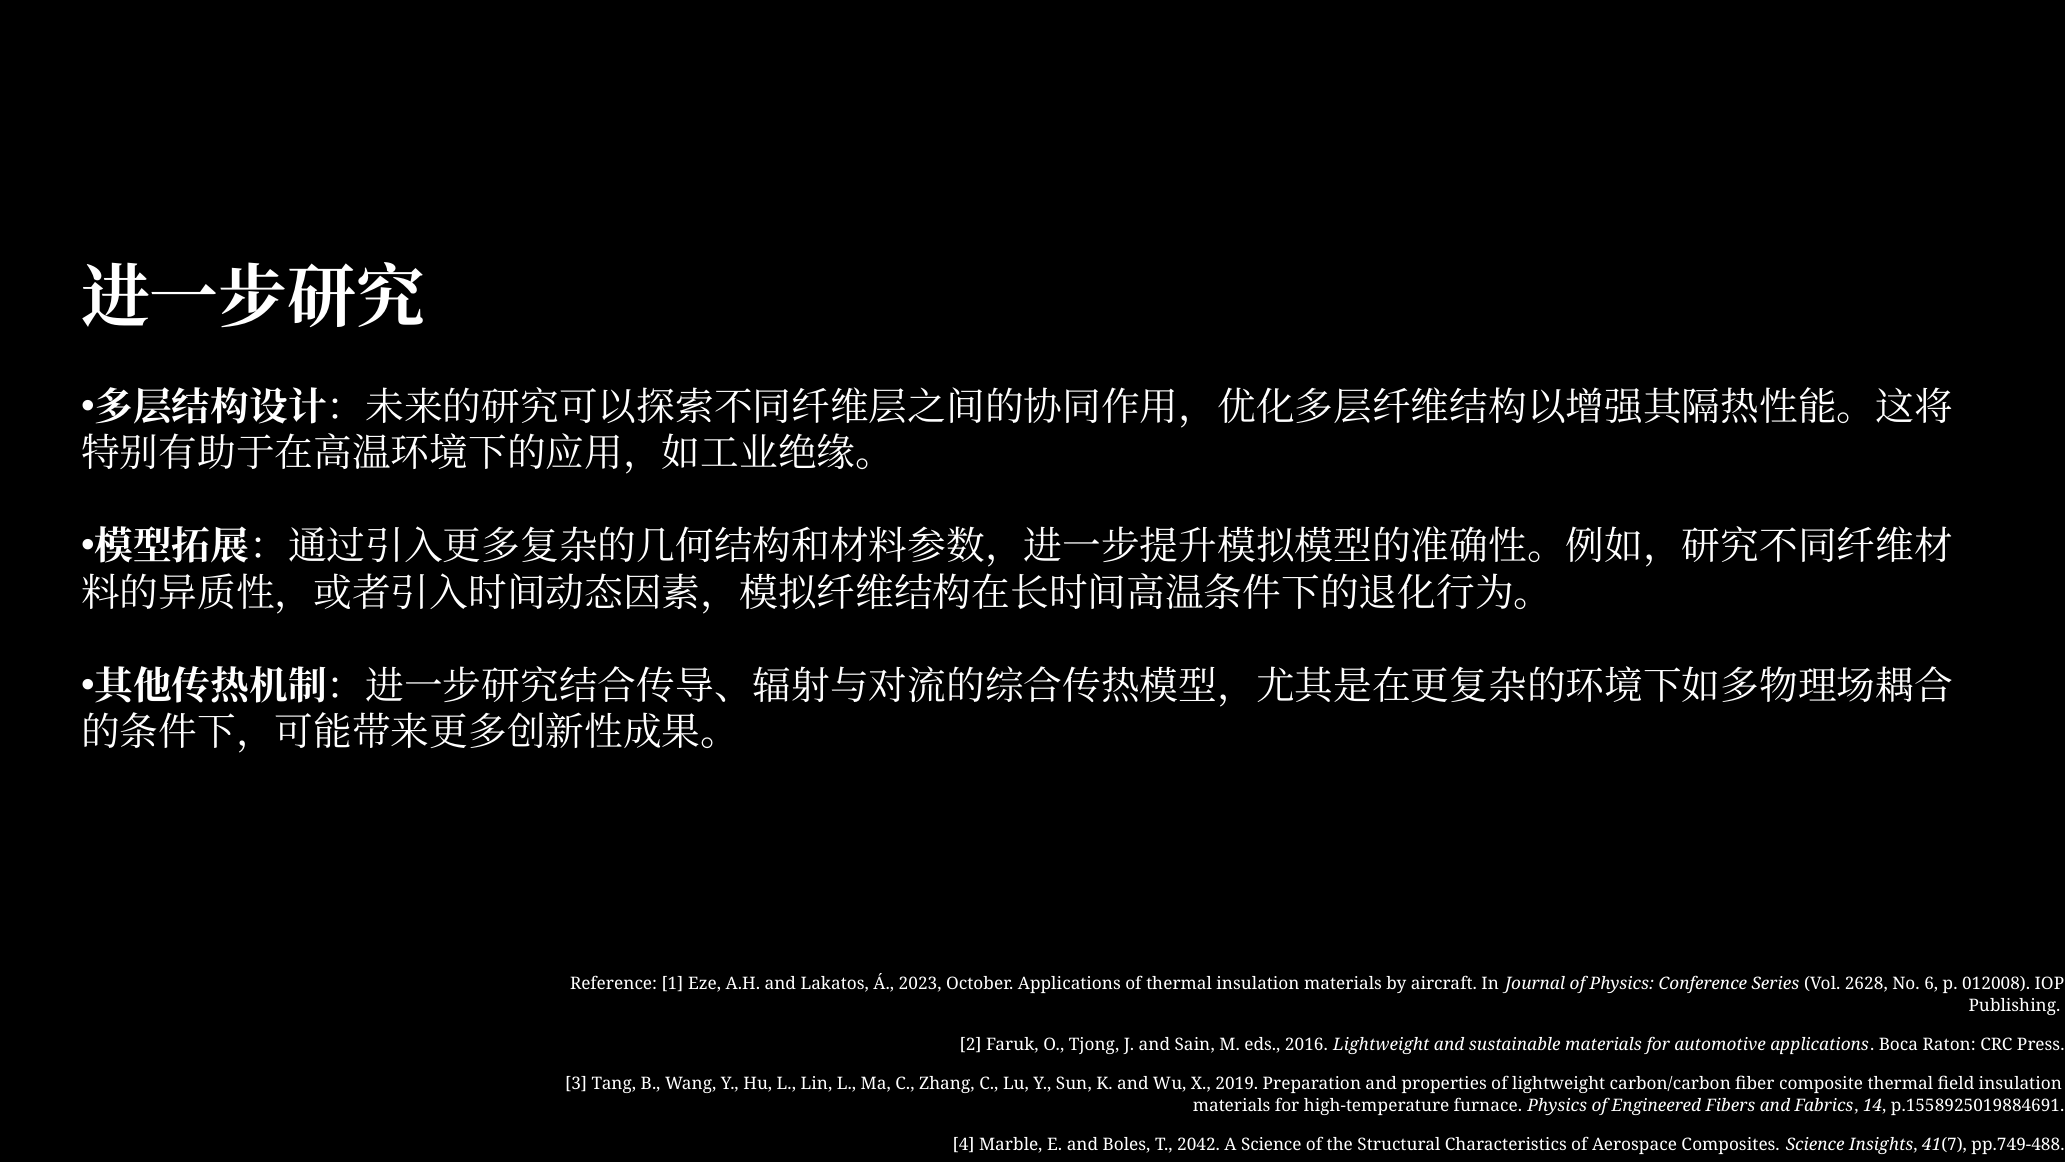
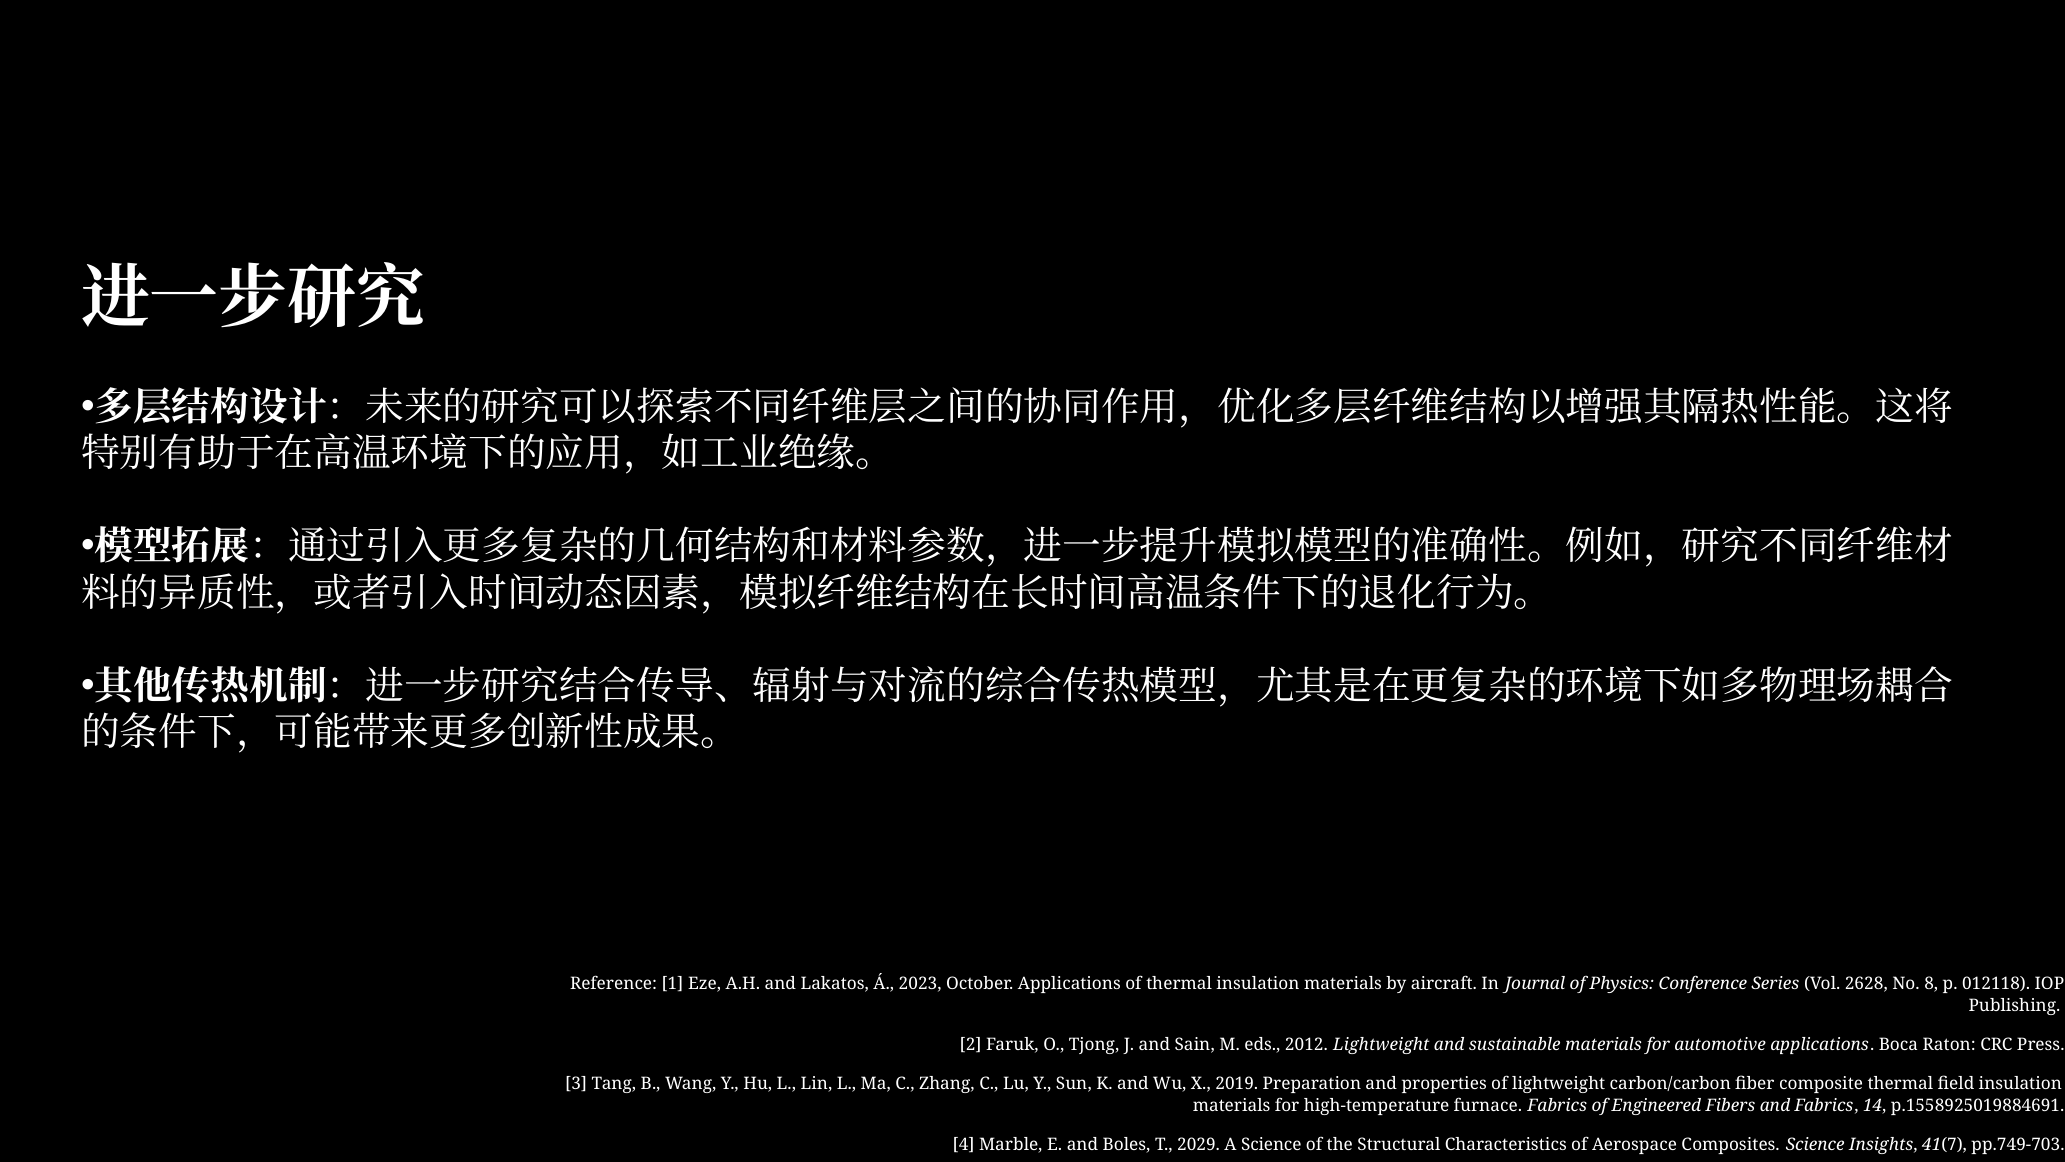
6: 6 -> 8 (1931, 983)
012008: 012008 -> 012118 (1996, 983)
2016: 2016 -> 2012 (1306, 1044)
furnace Physics: Physics -> Fabrics (1557, 1106)
2042: 2042 -> 2029 (1199, 1145)
pp.749-488: pp.749-488 -> pp.749-703 (2018, 1145)
